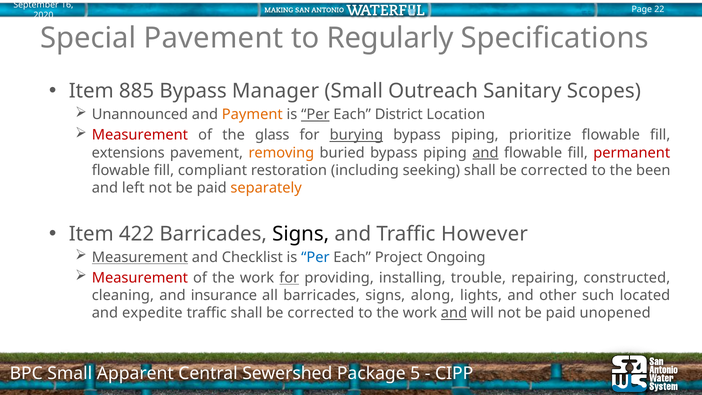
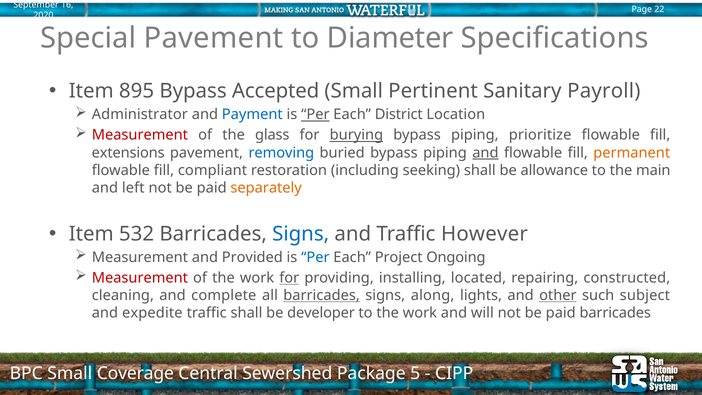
Regularly: Regularly -> Diameter (390, 38)
885: 885 -> 895 (137, 91)
Manager: Manager -> Accepted (276, 91)
Outreach: Outreach -> Pertinent (433, 91)
Scopes: Scopes -> Payroll (604, 91)
Unannounced: Unannounced -> Administrator (140, 115)
Payment colour: orange -> blue (252, 115)
removing colour: orange -> blue (281, 153)
permanent colour: red -> orange (632, 153)
corrected: corrected -> allowance (554, 170)
been: been -> main (653, 170)
422: 422 -> 532 (137, 234)
Signs colour: black -> blue (301, 234)
Measurement underline: present -> none (140, 257)
Checklist: Checklist -> Provided (252, 257)
trouble: trouble -> located (478, 278)
insurance: insurance -> complete (224, 295)
barricades underline: none -> present (322, 295)
other underline: none -> present (558, 295)
located: located -> subject (645, 295)
traffic shall be corrected: corrected -> developer (321, 313)
and underline: present -> none (454, 313)
paid unopened: unopened -> barricades (615, 313)
Apparent: Apparent -> Coverage (135, 373)
